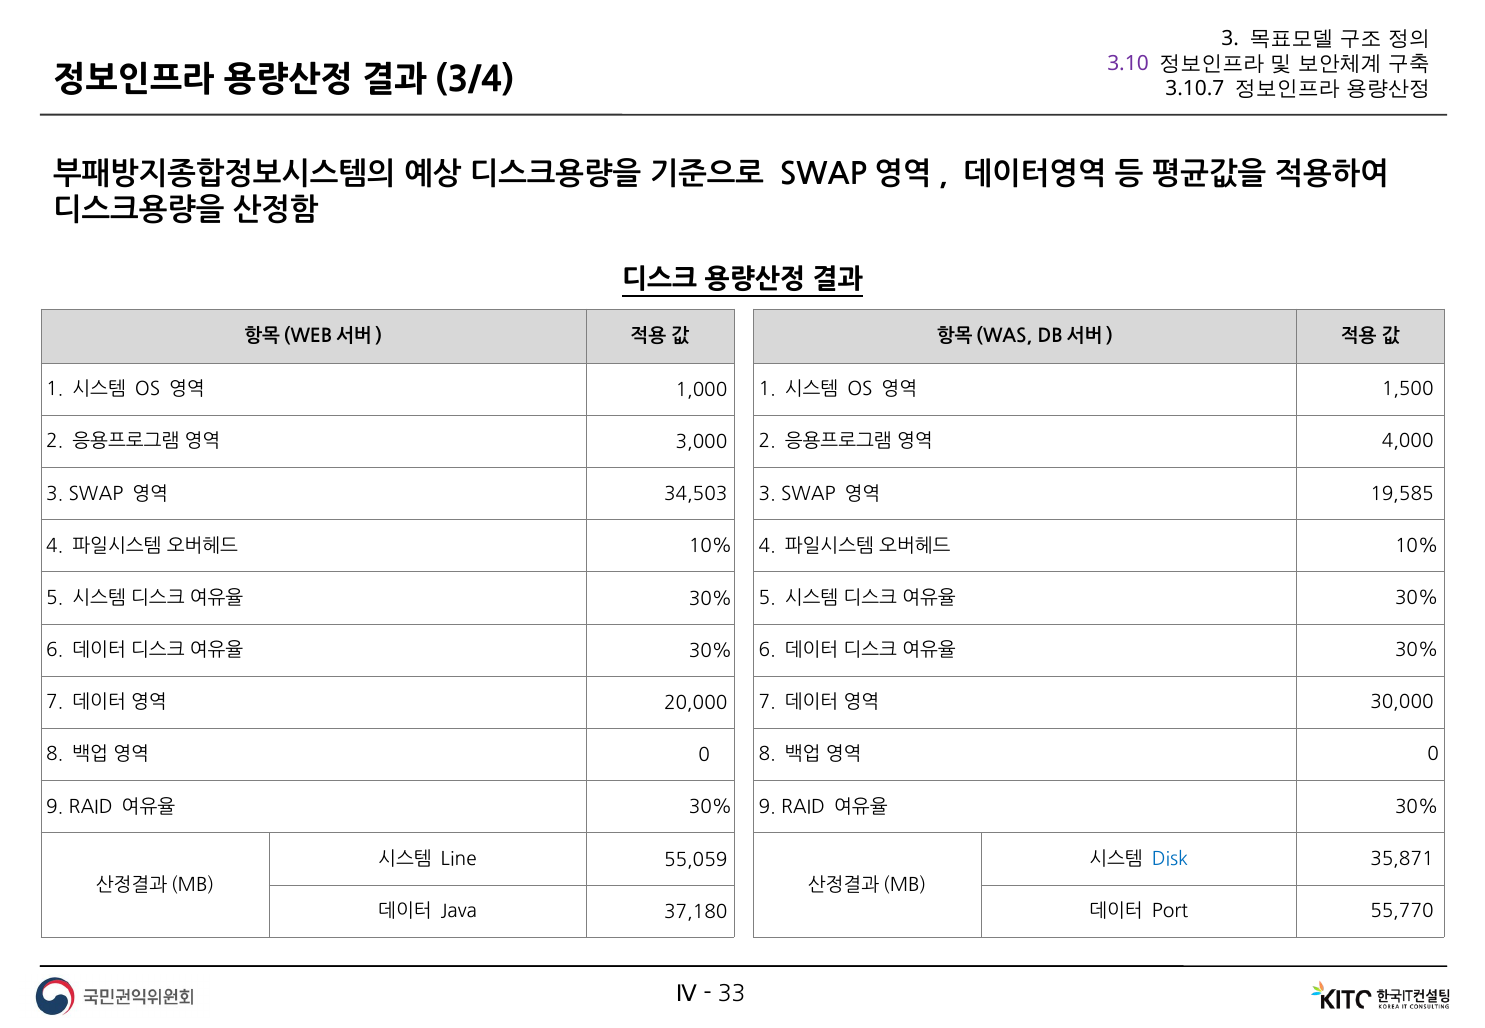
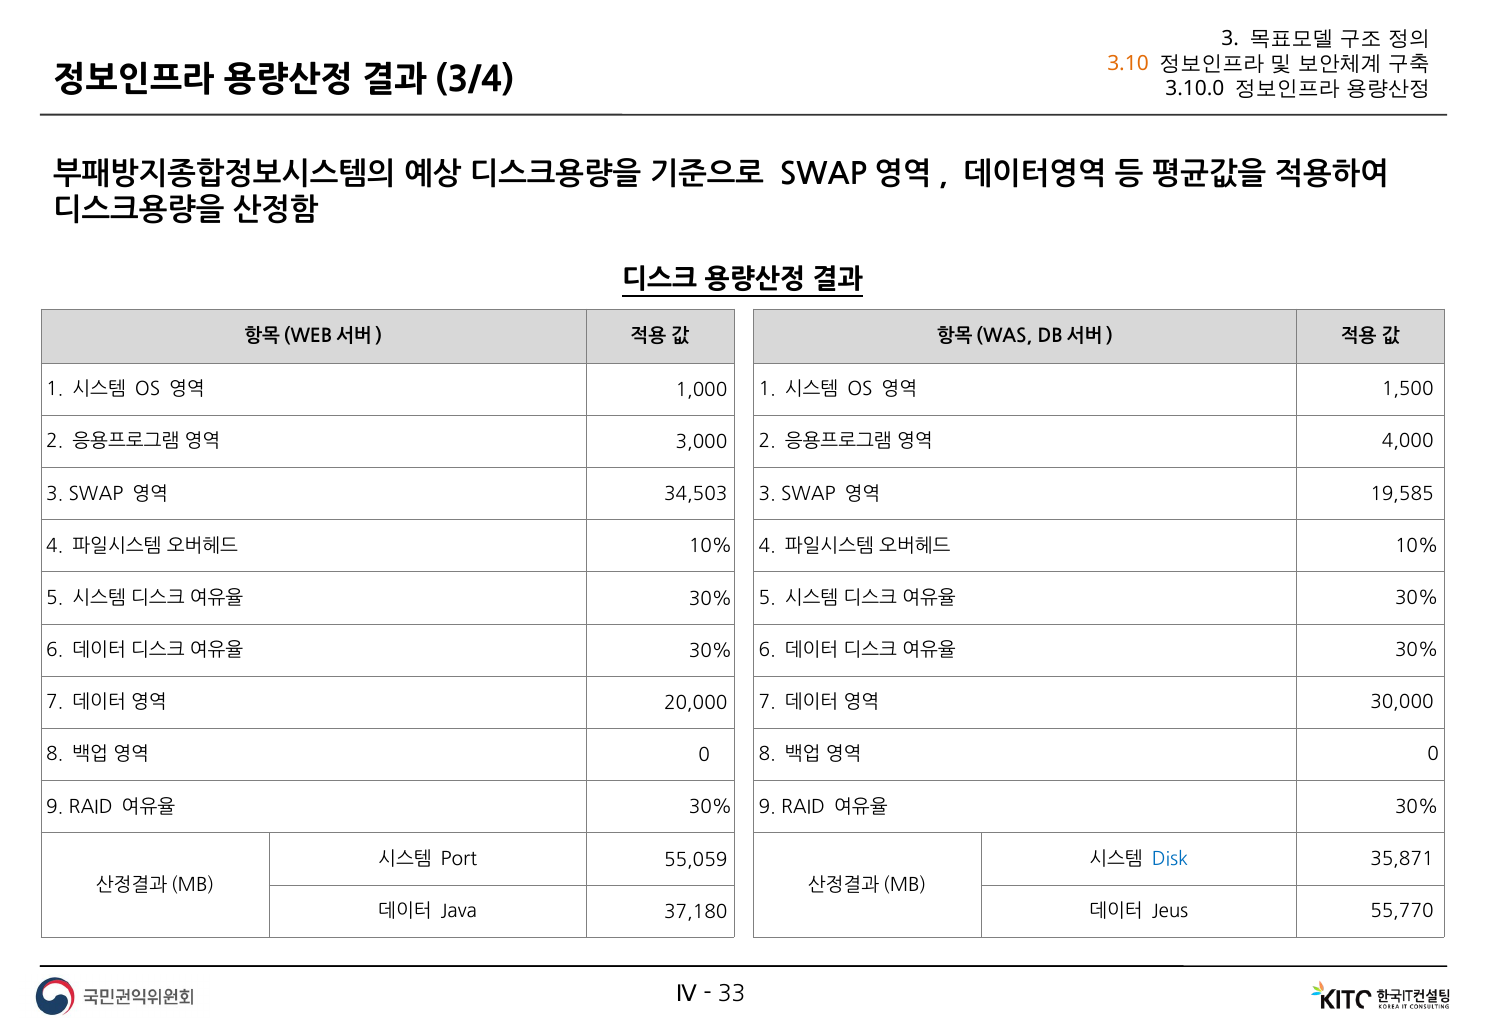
3.10 colour: purple -> orange (1128, 64)
3.10.7: 3.10.7 -> 3.10.0 (1195, 89)
Line: Line -> Port (459, 859)
Port: Port -> Jeus (1170, 911)
